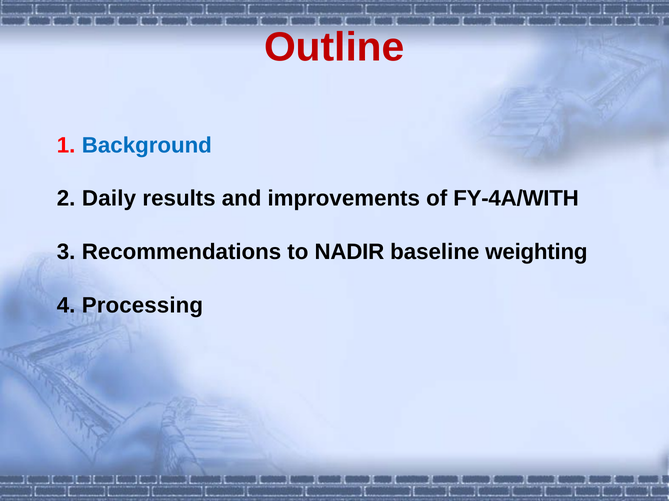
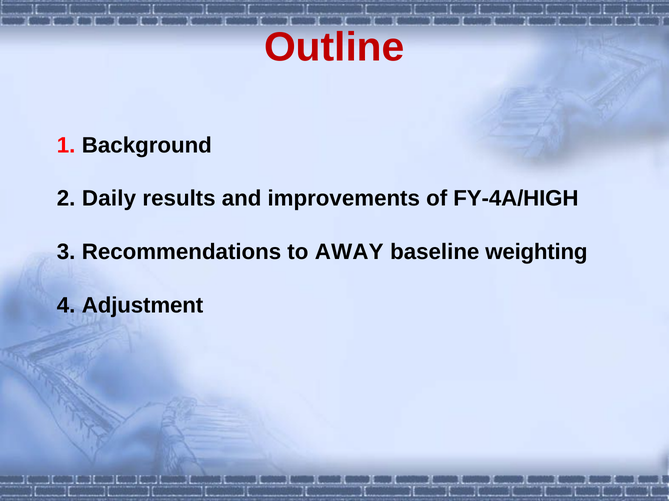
Background colour: blue -> black (147, 145)
FY-4A/WITH: FY-4A/WITH -> FY-4A/HIGH (516, 199)
NADIR: NADIR -> AWAY (349, 252)
Processing: Processing -> Adjustment (143, 306)
